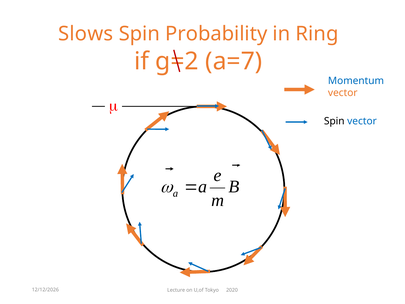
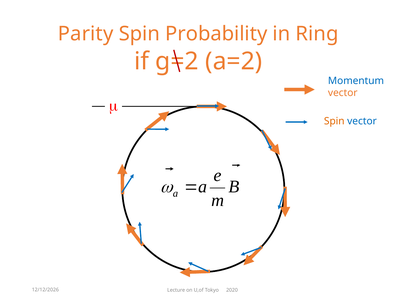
Slows: Slows -> Parity (86, 34)
a=7: a=7 -> a=2 (234, 61)
Spin colour: black -> orange (334, 121)
